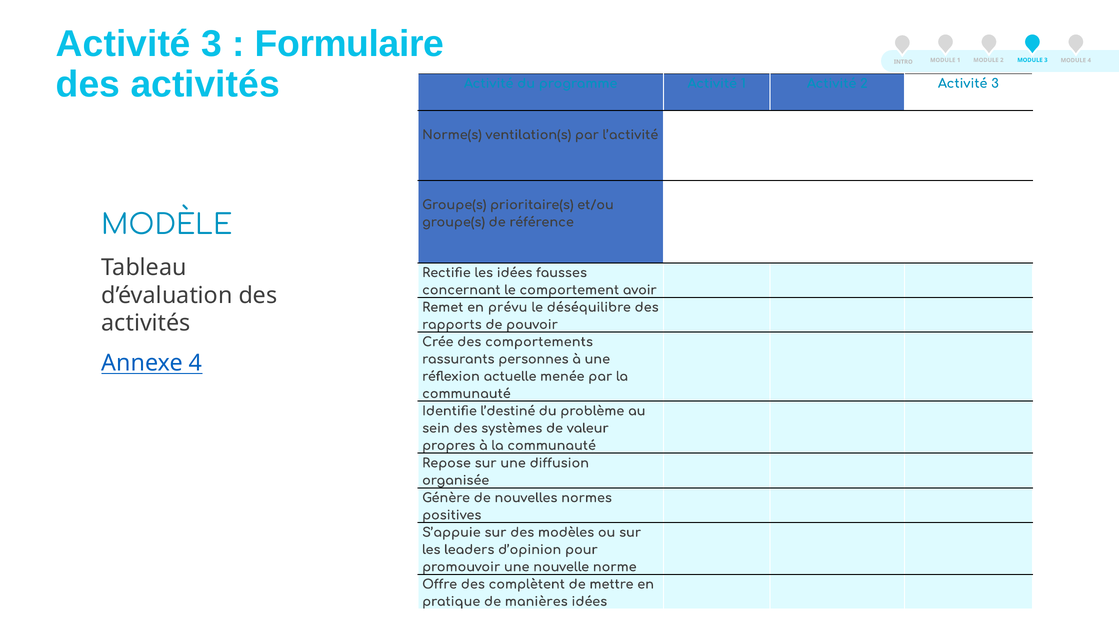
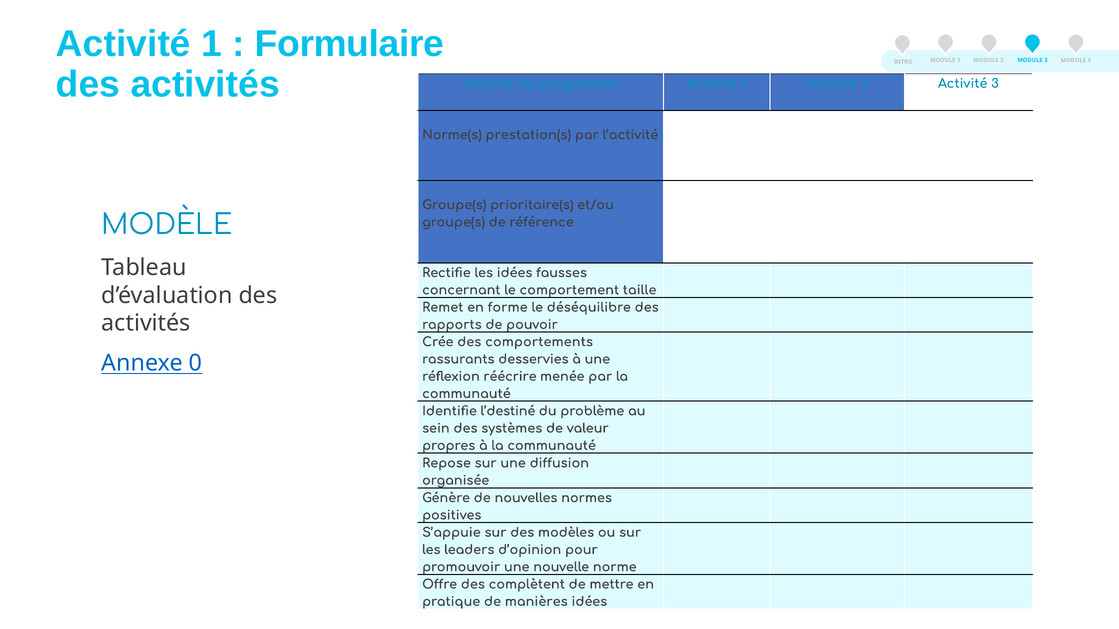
3: 3 -> 1 (211, 44)
ventilation(s: ventilation(s -> prestation(s (528, 135)
avoir: avoir -> taille (640, 290)
prévu: prévu -> forme (508, 308)
personnes: personnes -> desservies (533, 360)
Annexe 4: 4 -> 0 (196, 363)
actuelle: actuelle -> réécrire (510, 377)
